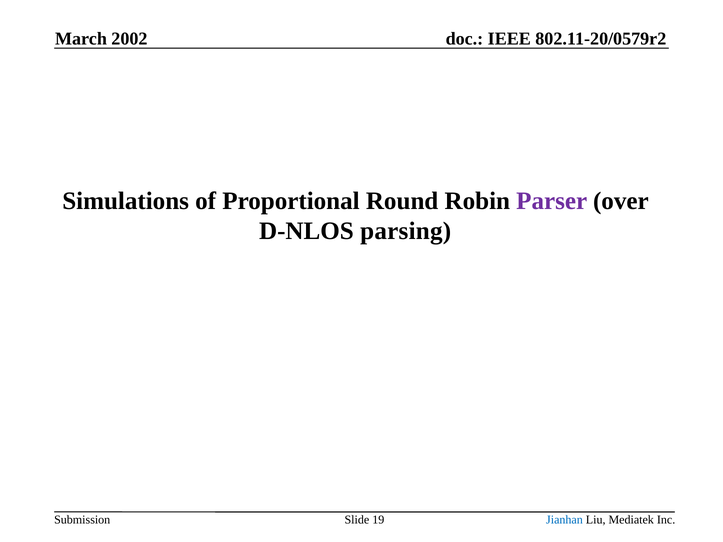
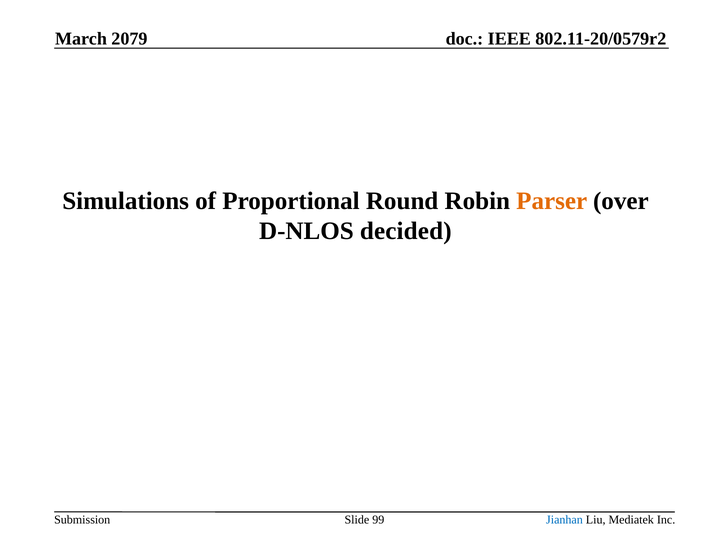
2002: 2002 -> 2079 (129, 39)
Parser colour: purple -> orange (552, 201)
parsing: parsing -> decided (406, 231)
19: 19 -> 99 (378, 520)
